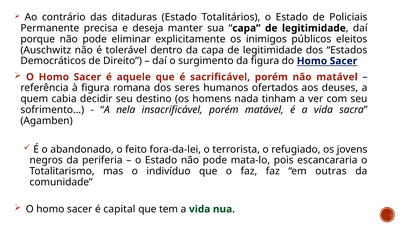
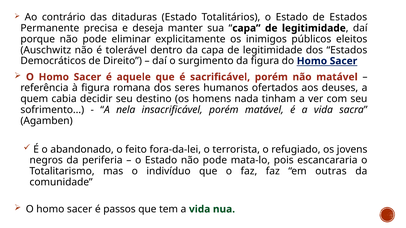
de Policiais: Policiais -> Estados (348, 17)
capital: capital -> passos (119, 209)
